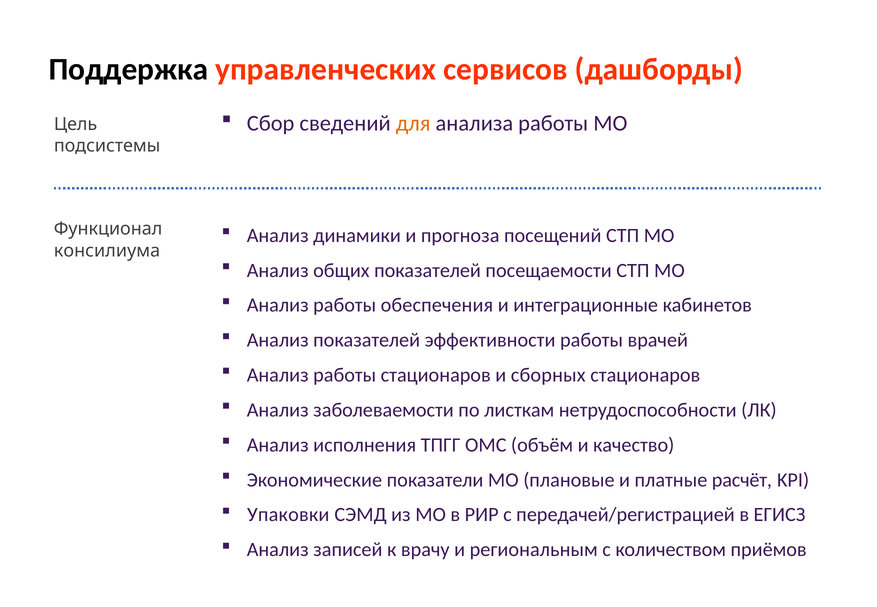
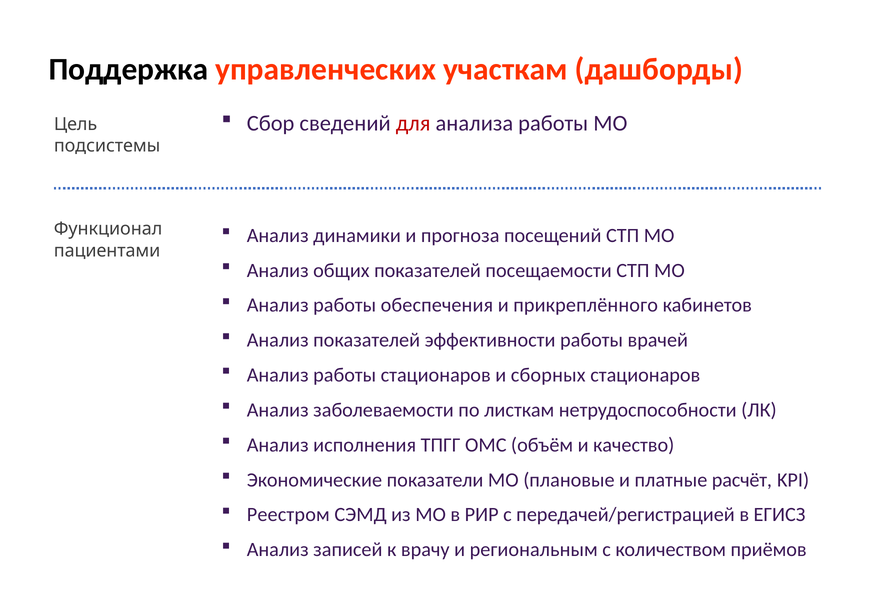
сервисов: сервисов -> участкам (505, 69)
для colour: orange -> red (413, 123)
консилиума: консилиума -> пациентами (107, 251)
интеграционные: интеграционные -> прикреплённого (586, 305)
Упаковки: Упаковки -> Реестром (288, 515)
